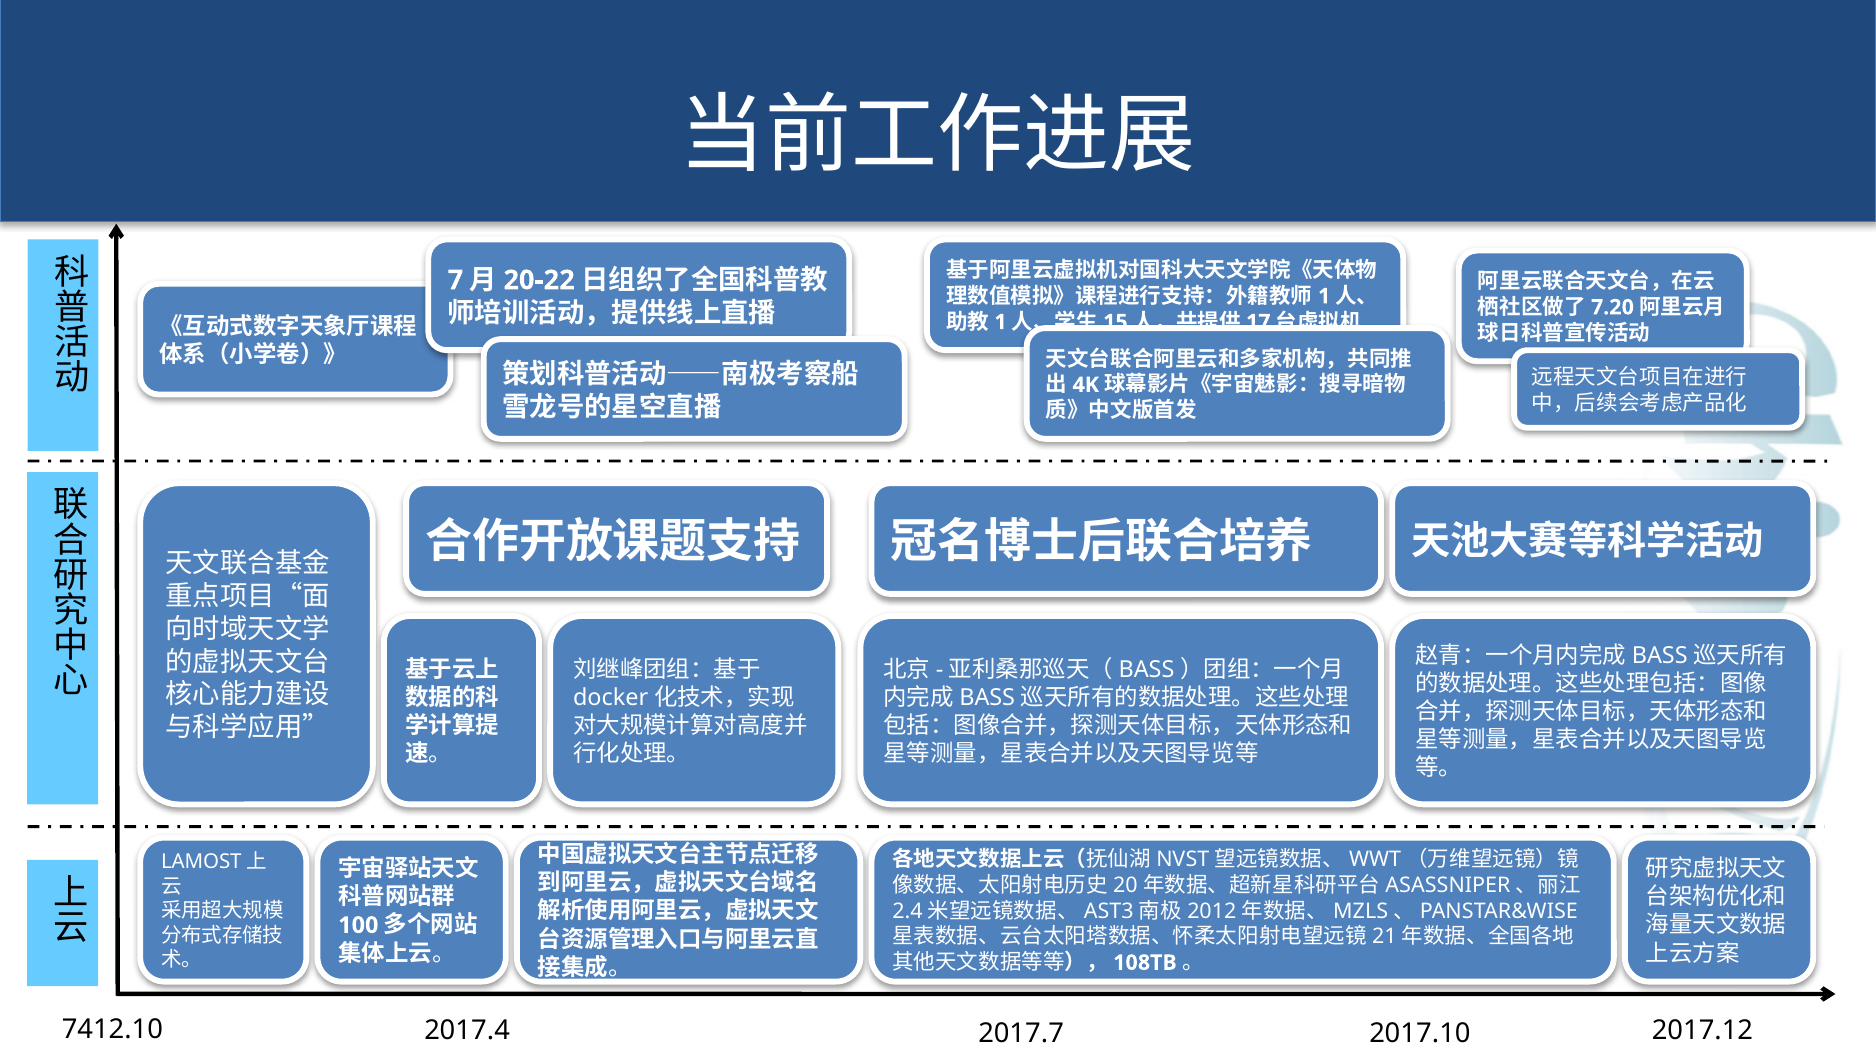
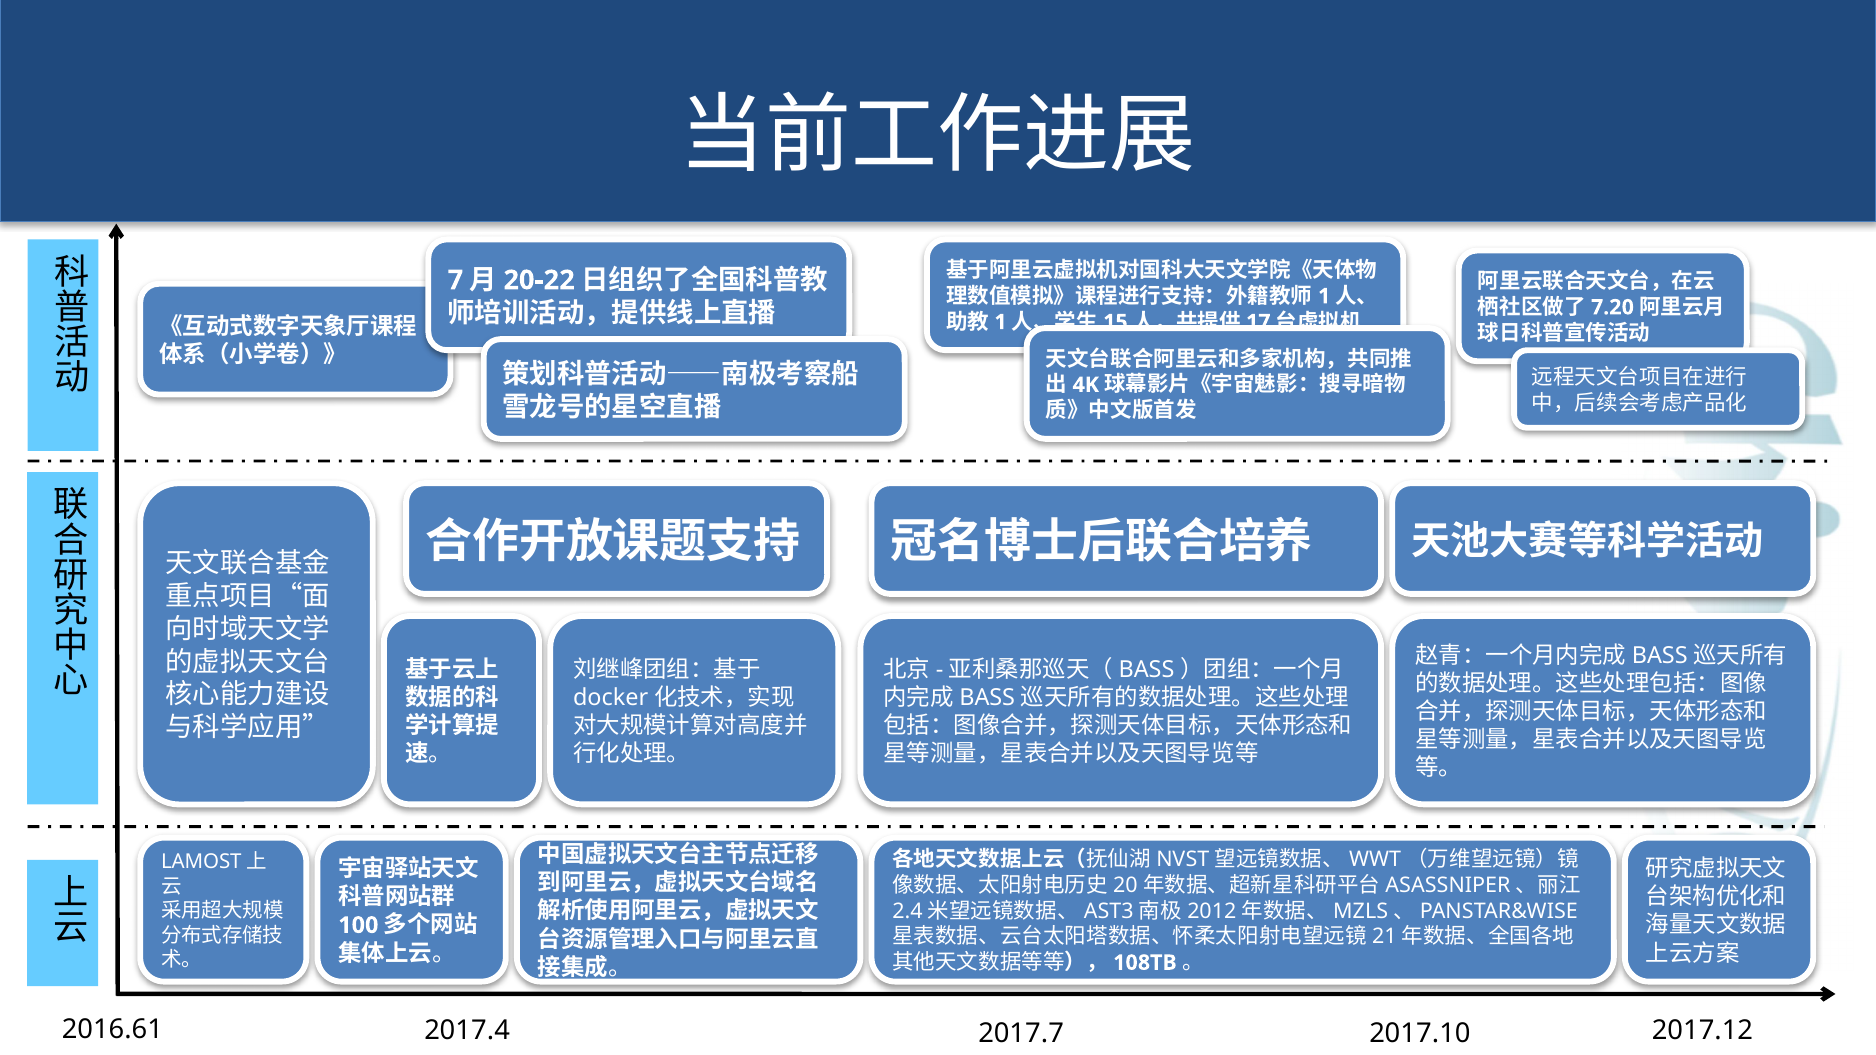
7412.10: 7412.10 -> 2016.61 (112, 1029)
